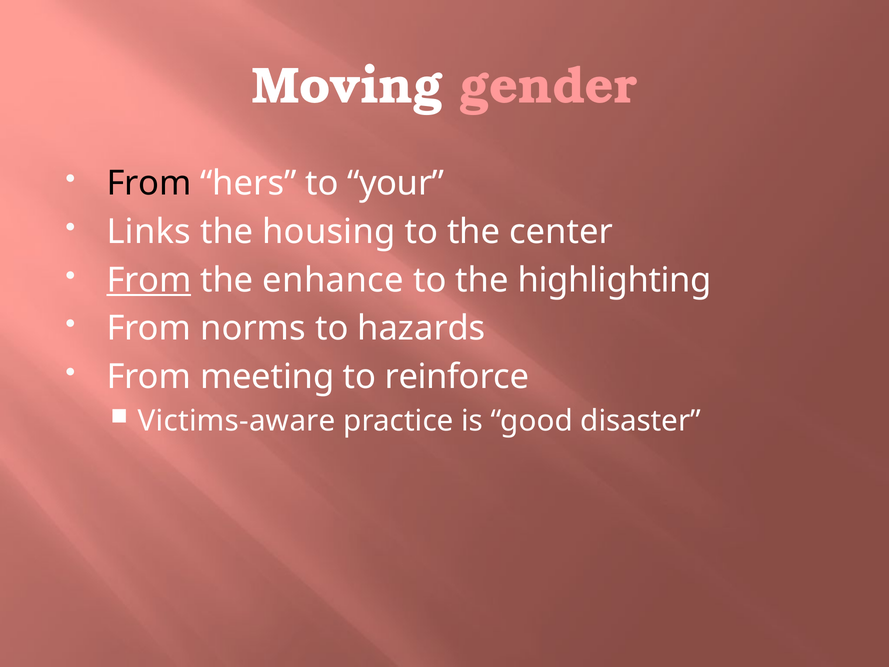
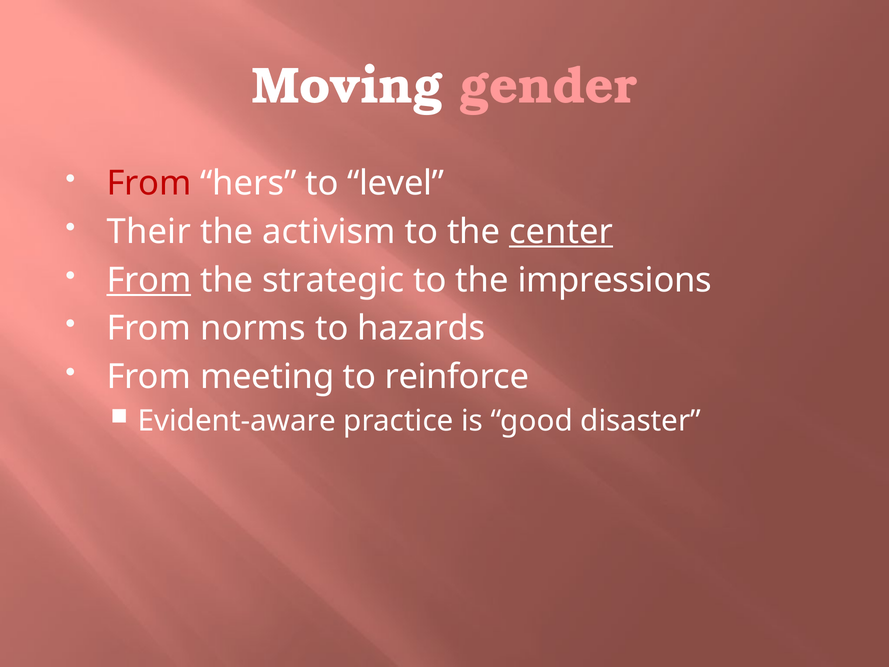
From colour: black -> red (149, 183)
your: your -> level (396, 183)
Links: Links -> Their (149, 232)
housing: housing -> activism (329, 232)
center underline: none -> present (561, 232)
enhance: enhance -> strategic (333, 280)
highlighting: highlighting -> impressions (615, 280)
Victims-aware: Victims-aware -> Evident-aware (237, 421)
